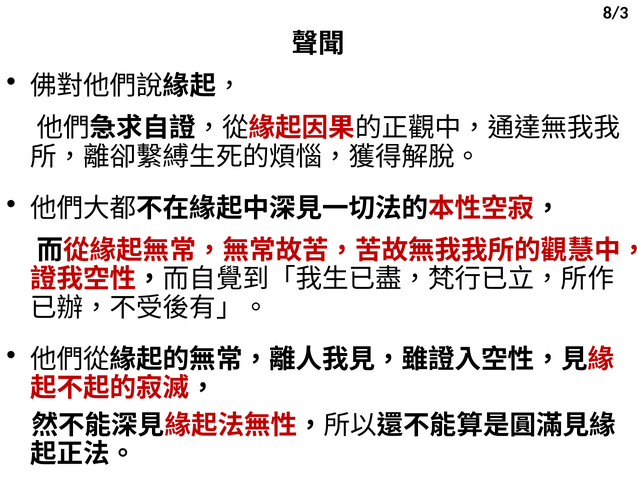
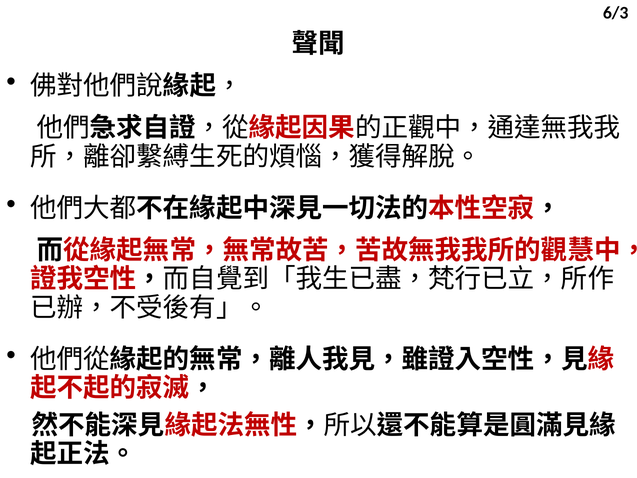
8/3: 8/3 -> 6/3 (616, 13)
